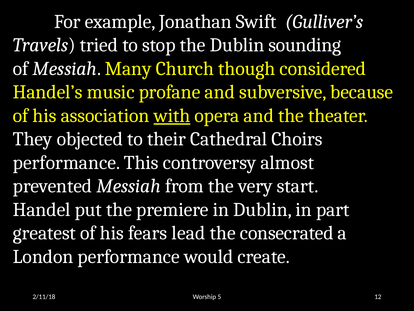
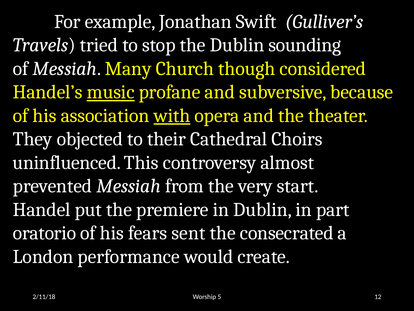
music underline: none -> present (111, 92)
performance: performance -> uninfluenced (67, 162)
greatest: greatest -> oratorio (45, 233)
lead: lead -> sent (188, 233)
